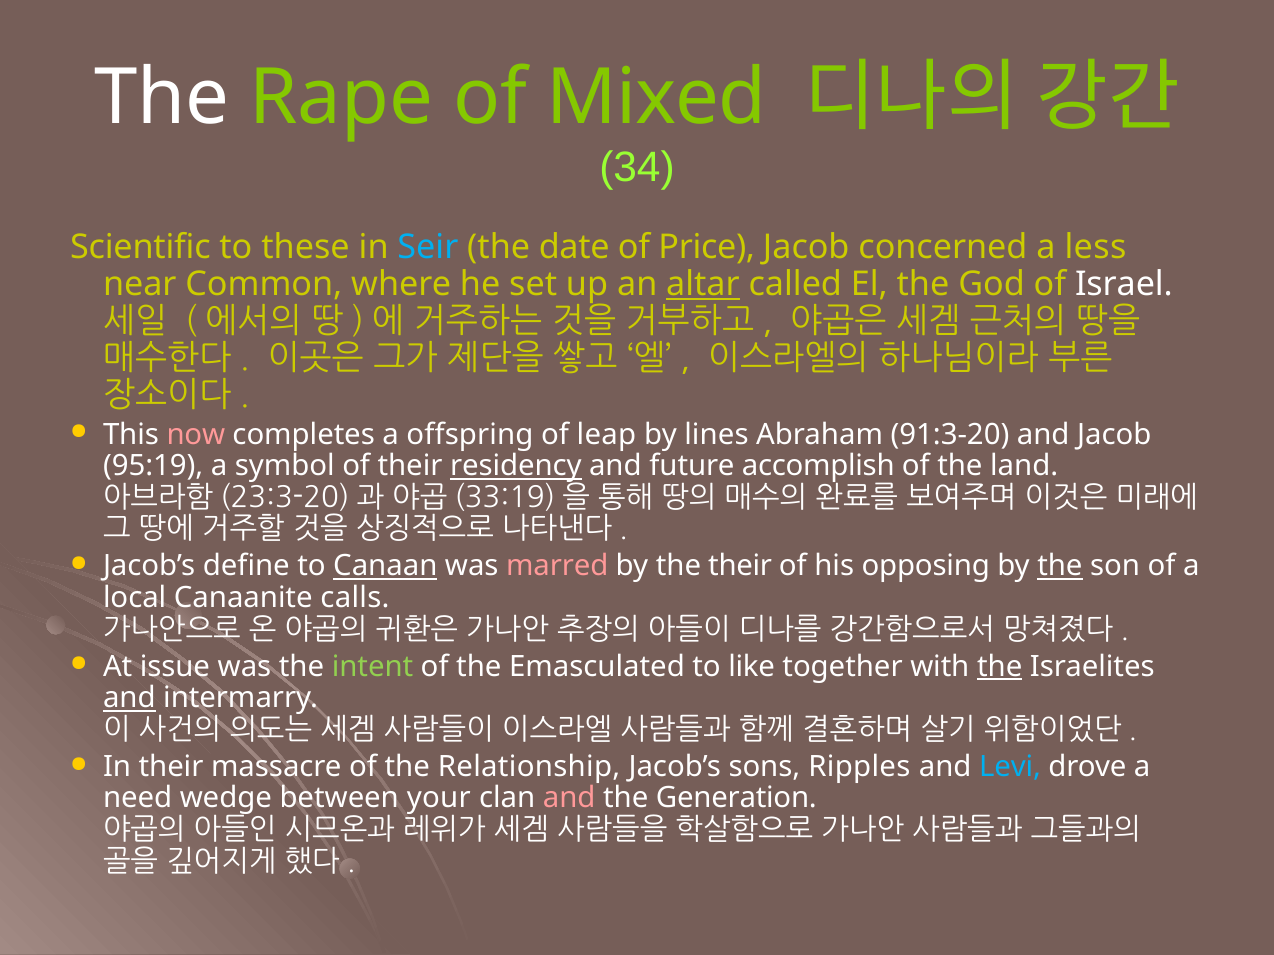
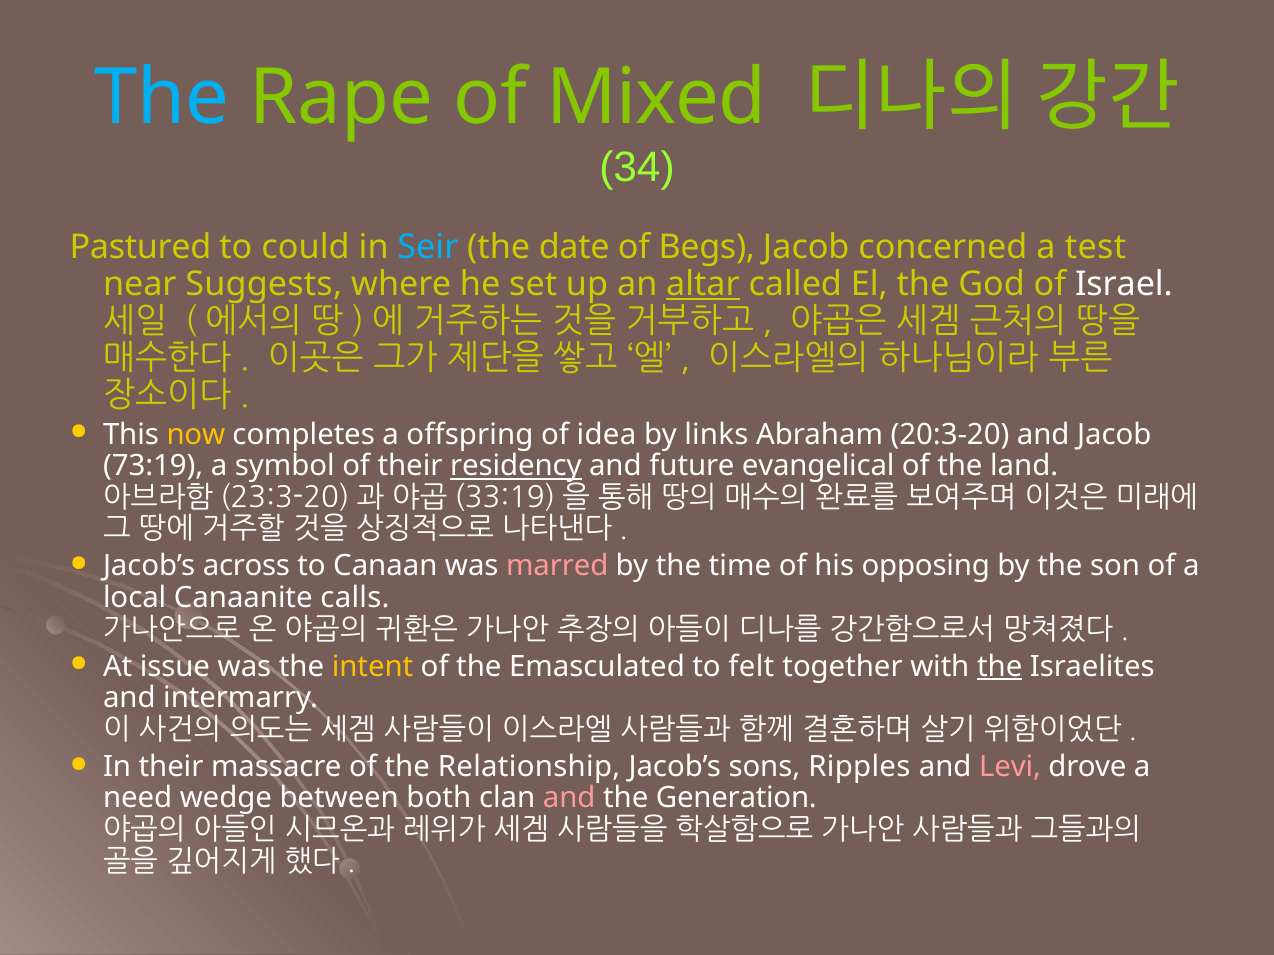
The colour: white -> light blue (162, 98)
Scientific: Scientific -> Pastured (140, 248)
these: these -> could (306, 248)
Price: Price -> Begs (707, 248)
less: less -> test (1096, 248)
Common: Common -> Suggests (264, 284)
now colour: pink -> yellow (196, 435)
leap: leap -> idea (606, 435)
lines: lines -> links (716, 435)
91:3-20: 91:3-20 -> 20:3-20 (950, 435)
95:19: 95:19 -> 73:19 (153, 466)
accomplish: accomplish -> evangelical (818, 466)
define: define -> across (246, 567)
Canaan underline: present -> none (385, 567)
the their: their -> time (740, 567)
the underline: present -> none (1060, 567)
intent colour: light green -> yellow (373, 667)
like: like -> felt (751, 667)
and underline: present -> none (129, 698)
Levi colour: light blue -> pink (1010, 767)
your: your -> both (439, 799)
